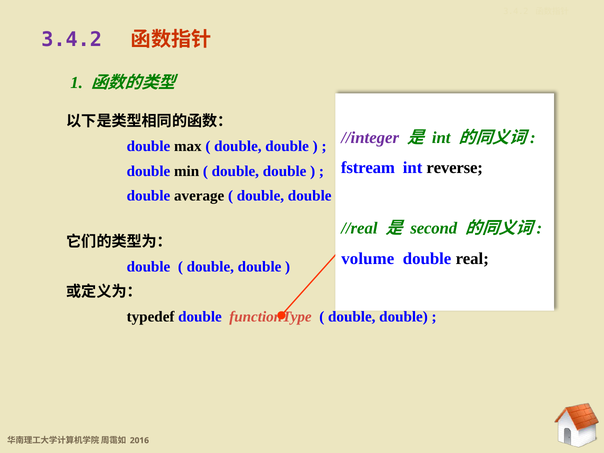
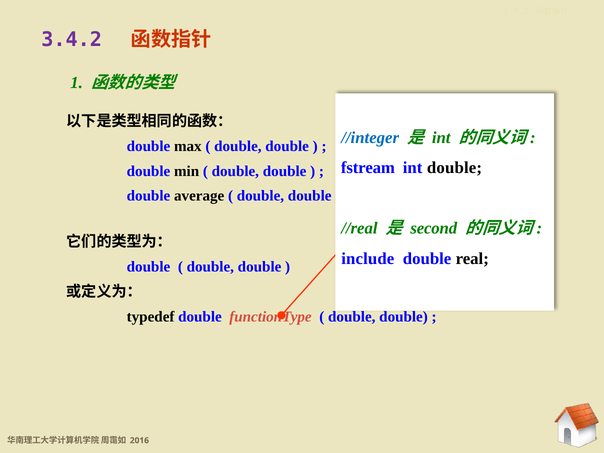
//integer colour: purple -> blue (370, 138)
int reverse: reverse -> double (455, 168)
volume: volume -> include (368, 259)
